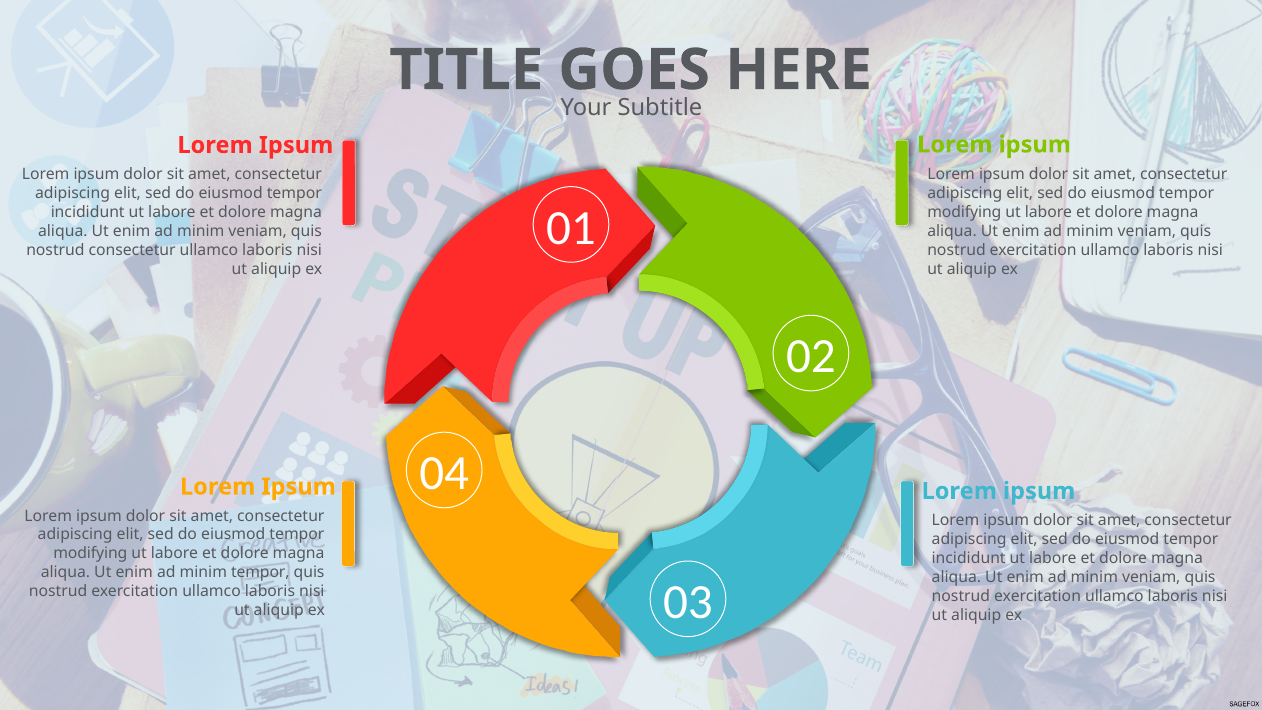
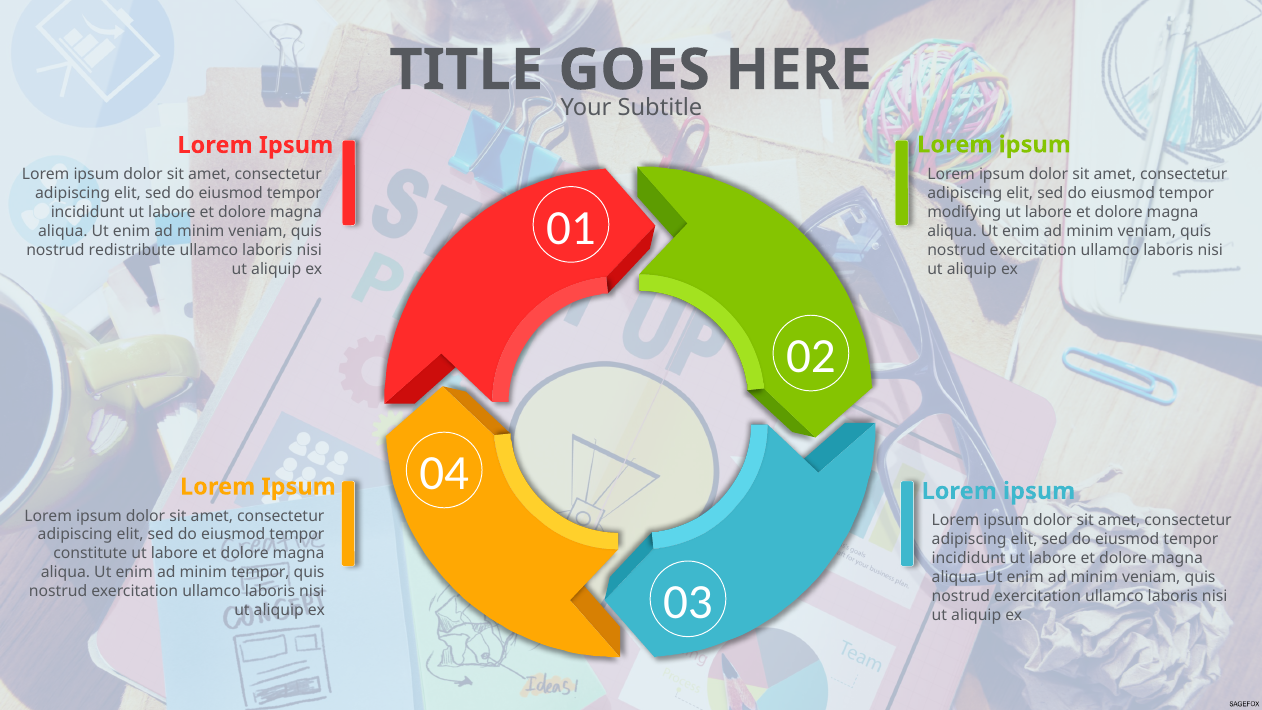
nostrud consectetur: consectetur -> redistribute (132, 250)
modifying: modifying -> constitute (90, 554)
